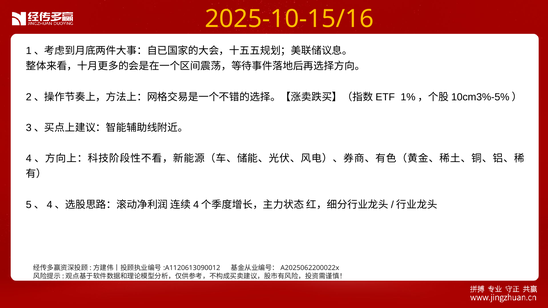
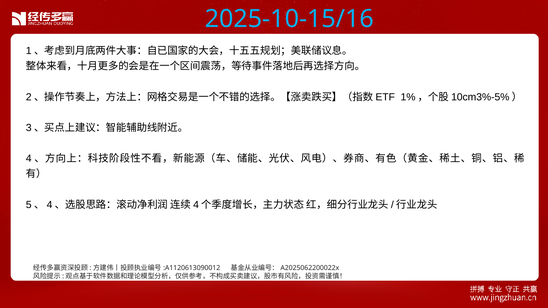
2025-10-15/16 colour: yellow -> light blue (289, 19)
